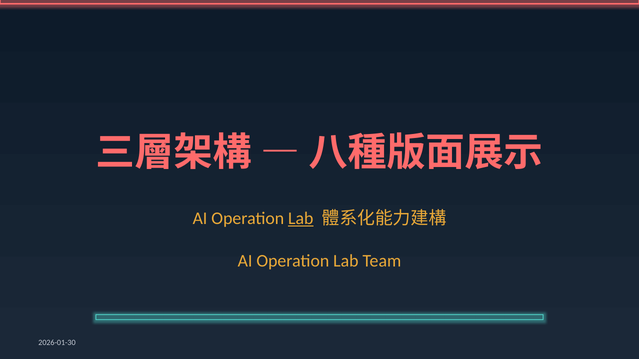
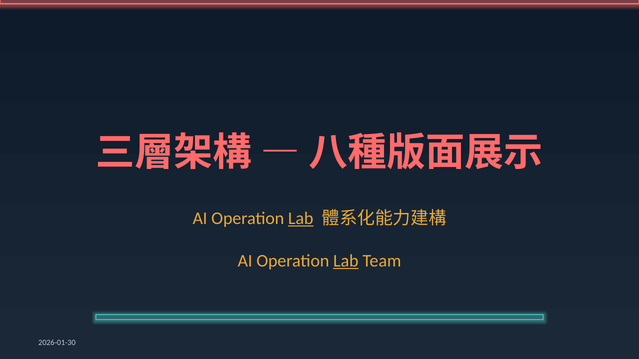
Lab underline: none -> present (346, 261)
